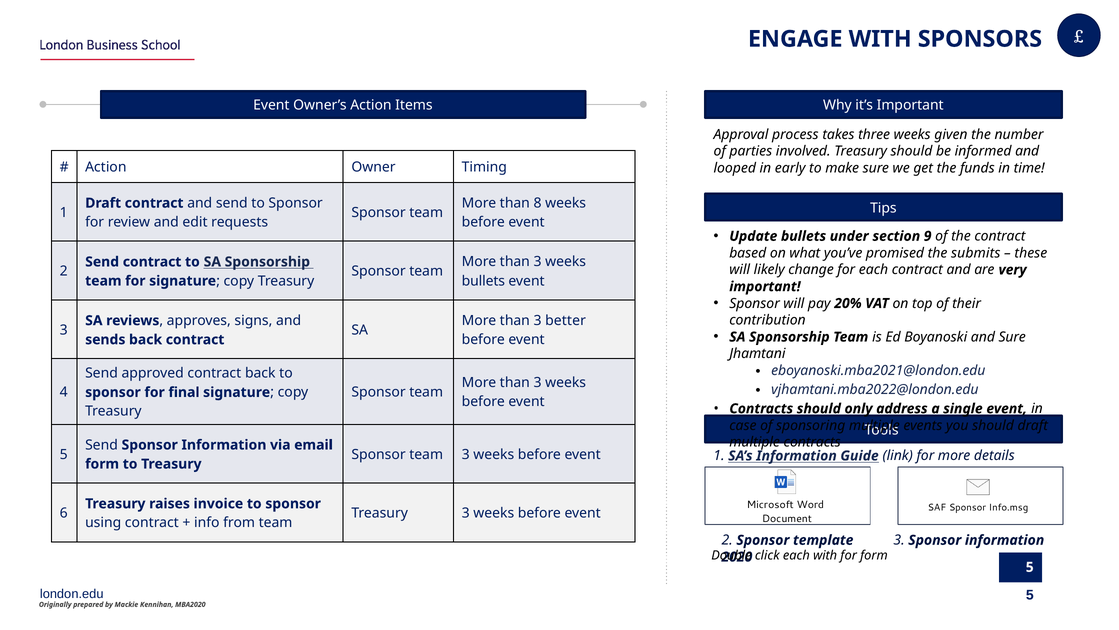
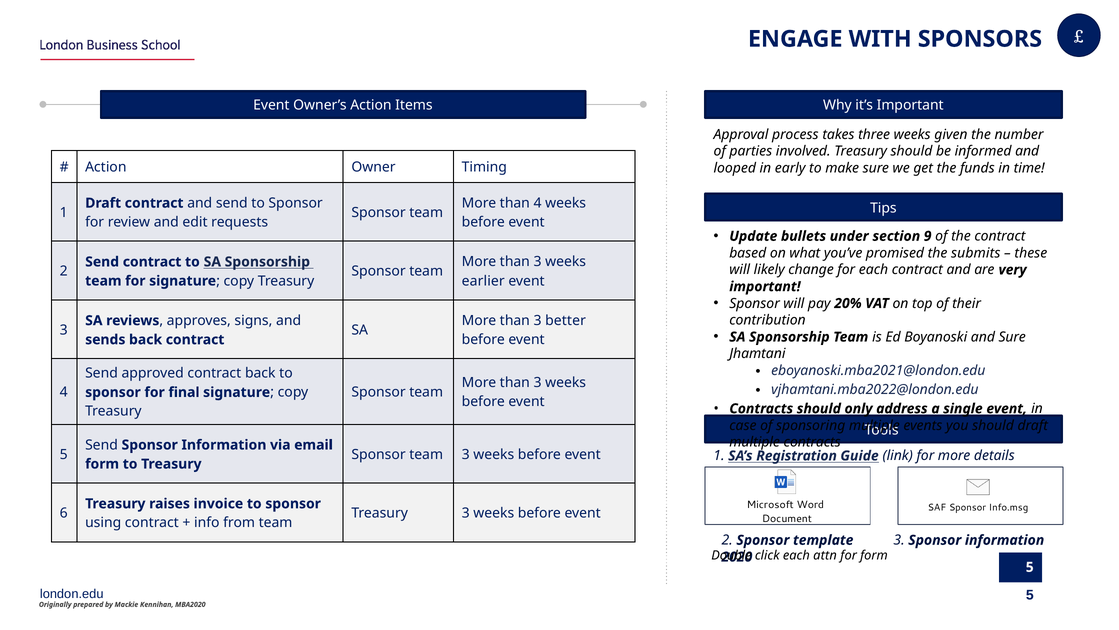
than 8: 8 -> 4 (538, 203)
bullets: bullets -> earlier (483, 281)
SA’s Information: Information -> Registration (797, 455)
each with: with -> attn (825, 555)
